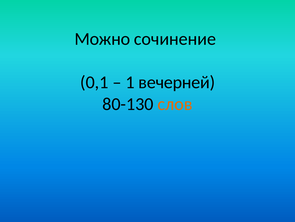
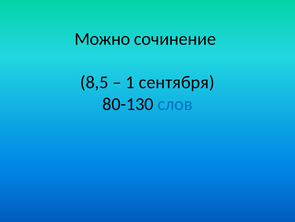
0,1: 0,1 -> 8,5 (94, 82)
вечерней: вечерней -> сентября (177, 82)
слов colour: orange -> blue (175, 104)
